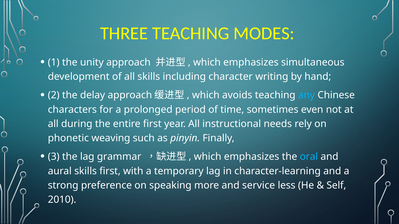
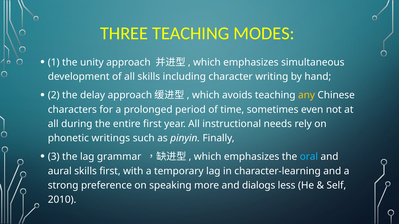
any colour: light blue -> yellow (307, 95)
weaving: weaving -> writings (111, 138)
service: service -> dialogs (259, 186)
